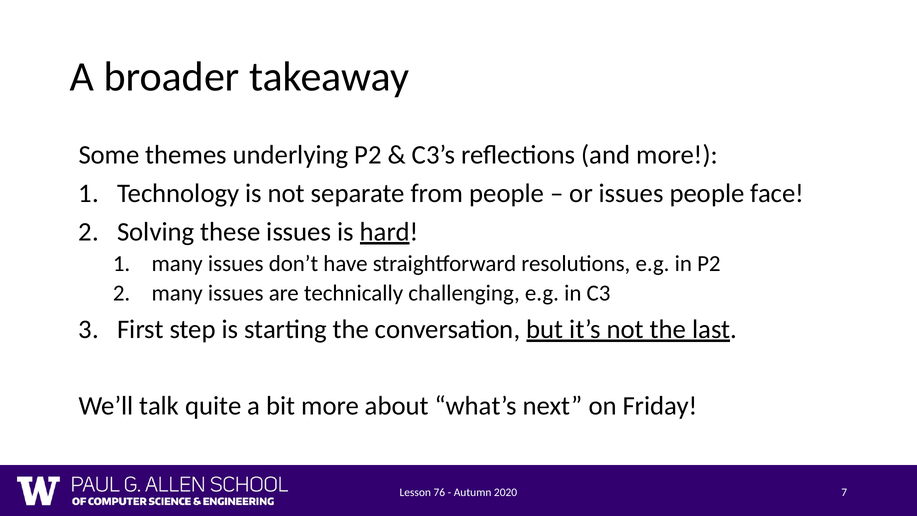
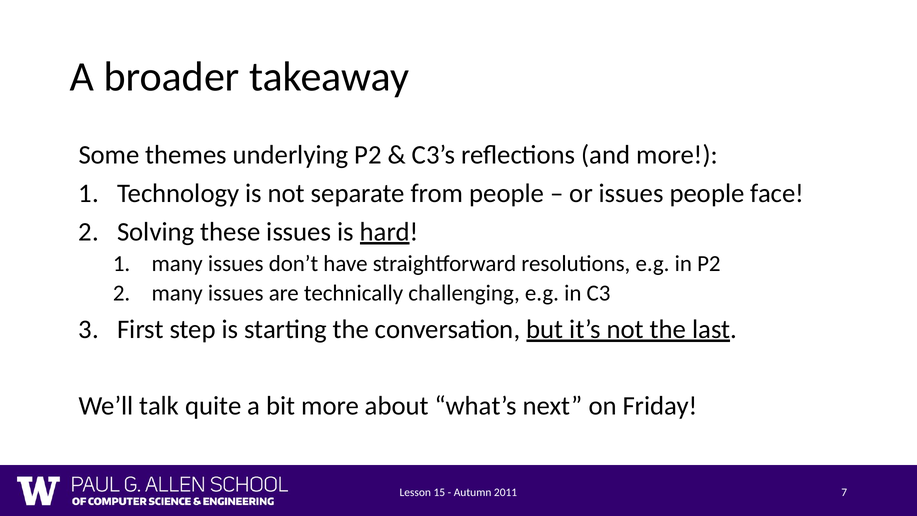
76: 76 -> 15 (439, 492)
2020: 2020 -> 2011 (506, 492)
